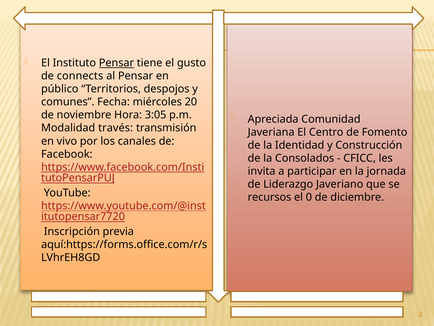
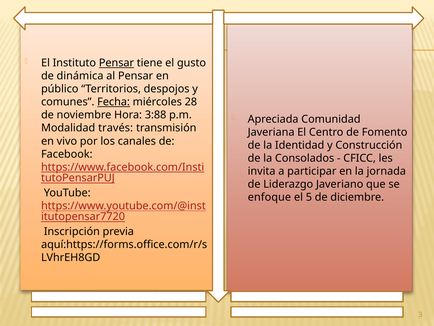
connects: connects -> dinámica (80, 76)
Fecha underline: none -> present (114, 102)
20: 20 -> 28 (191, 102)
3:05: 3:05 -> 3:88 (156, 115)
recursos: recursos -> enfoque (269, 197)
0: 0 -> 5 (309, 197)
